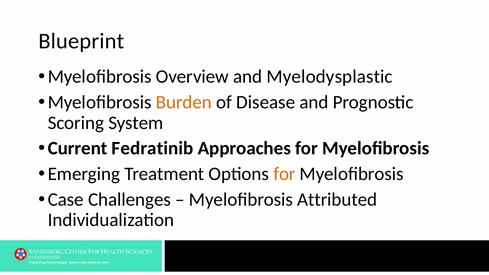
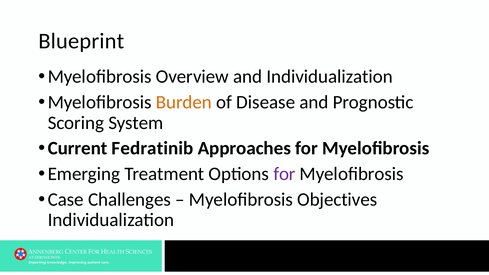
and Myelodysplastic: Myelodysplastic -> Individualization (330, 77)
for colour: orange -> purple (284, 174)
Attributed: Attributed -> Objectives (337, 200)
